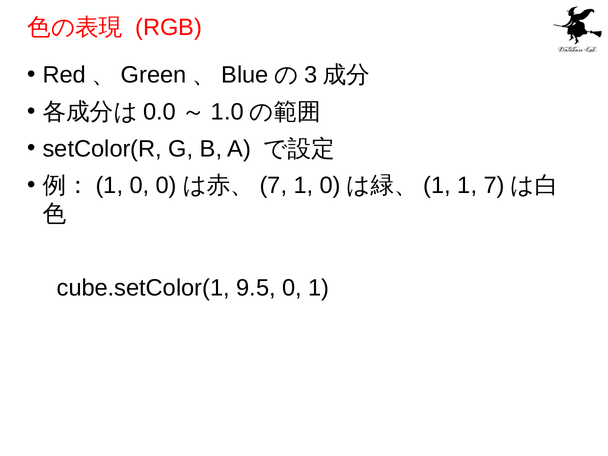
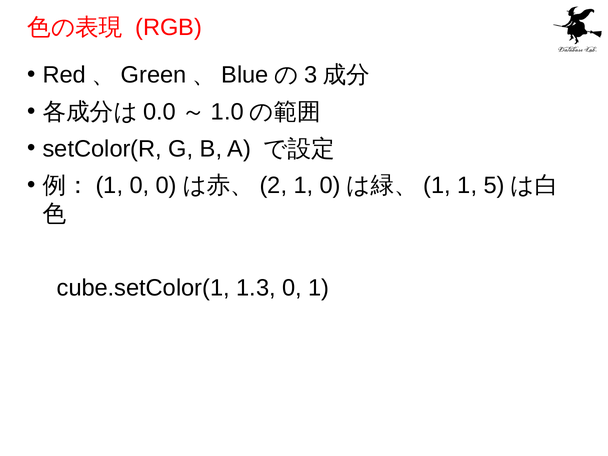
7: 7 -> 2 (273, 186)
1 7: 7 -> 5 (494, 186)
9.5: 9.5 -> 1.3 (256, 288)
